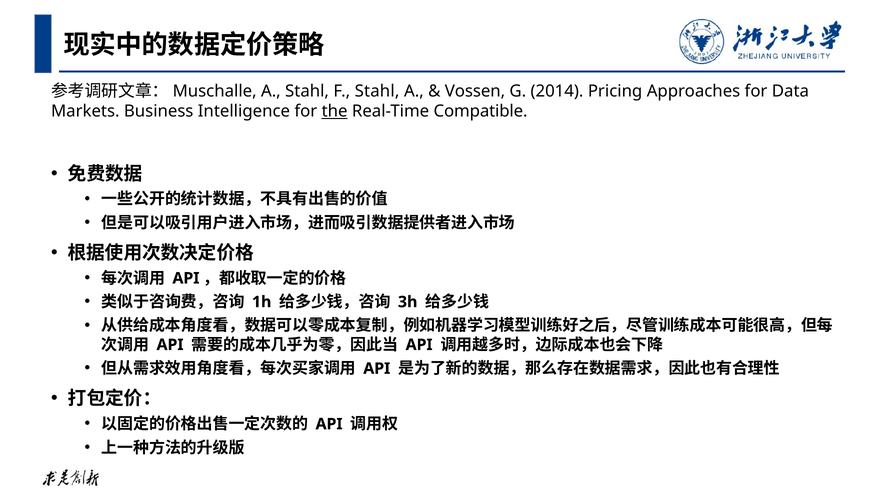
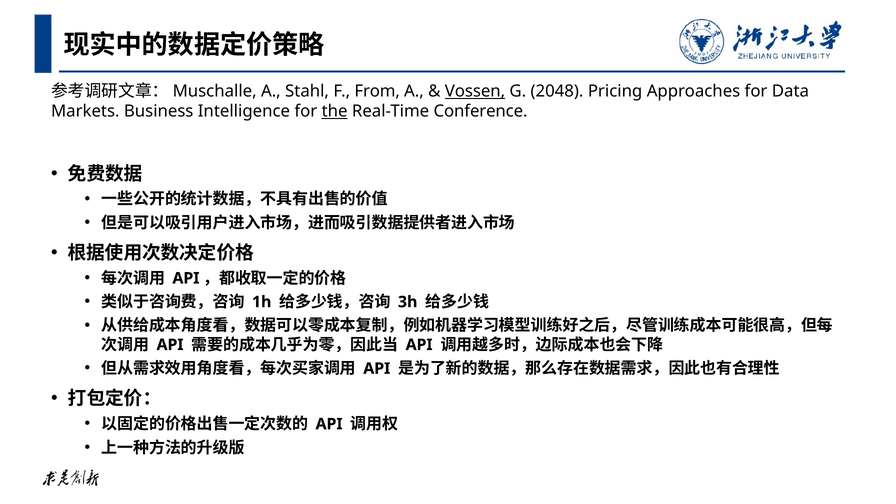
F Stahl: Stahl -> From (377, 91)
Vossen underline: none -> present (475, 91)
2014: 2014 -> 2048 (557, 91)
Compatible: Compatible -> Conference (481, 111)
